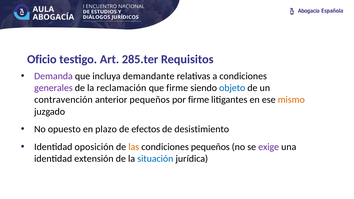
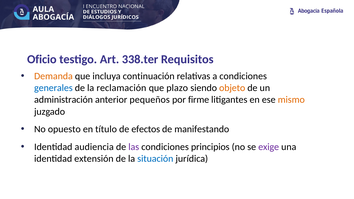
285.ter: 285.ter -> 338.ter (140, 59)
Demanda colour: purple -> orange (53, 76)
demandante: demandante -> continuación (149, 76)
generales colour: purple -> blue (53, 88)
que firme: firme -> plazo (177, 88)
objeto colour: blue -> orange (232, 88)
contravención: contravención -> administración (64, 100)
plazo: plazo -> título (106, 129)
desistimiento: desistimiento -> manifestando (202, 129)
oposición: oposición -> audiencia (94, 147)
las colour: orange -> purple (134, 147)
condiciones pequeños: pequeños -> principios (210, 147)
